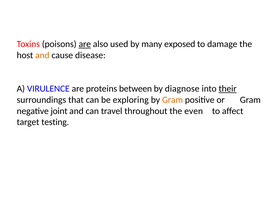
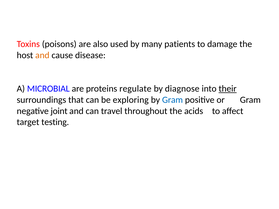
are underline: present -> none (85, 44)
exposed: exposed -> patients (180, 44)
VIRULENCE: VIRULENCE -> MICROBIAL (48, 89)
between: between -> regulate (135, 89)
Gram colour: orange -> blue (173, 100)
even: even -> acids (194, 111)
